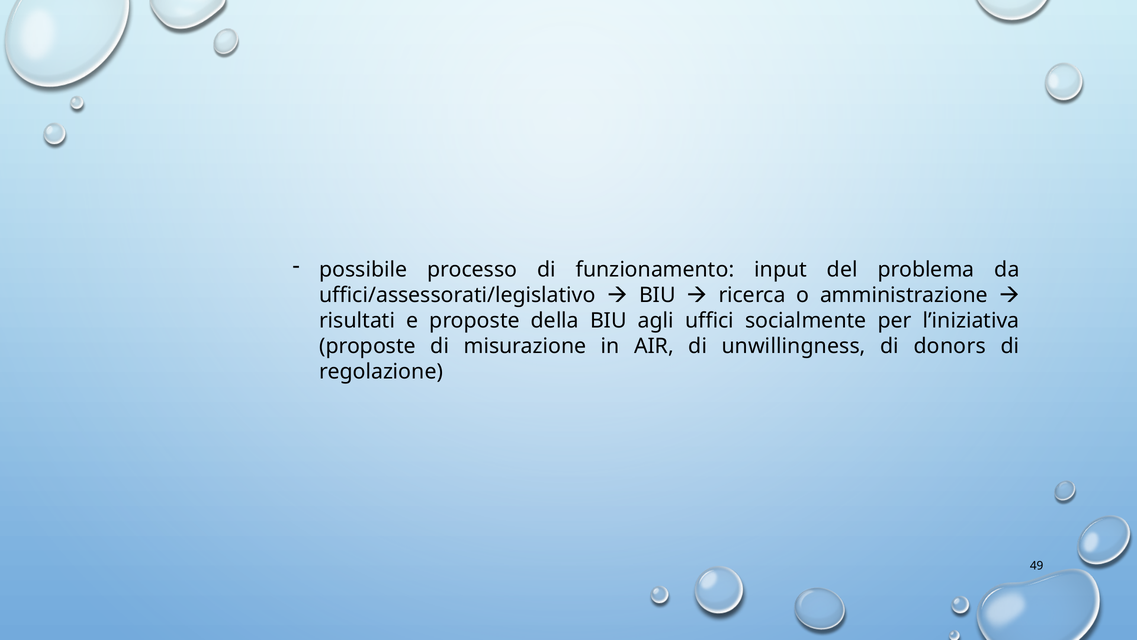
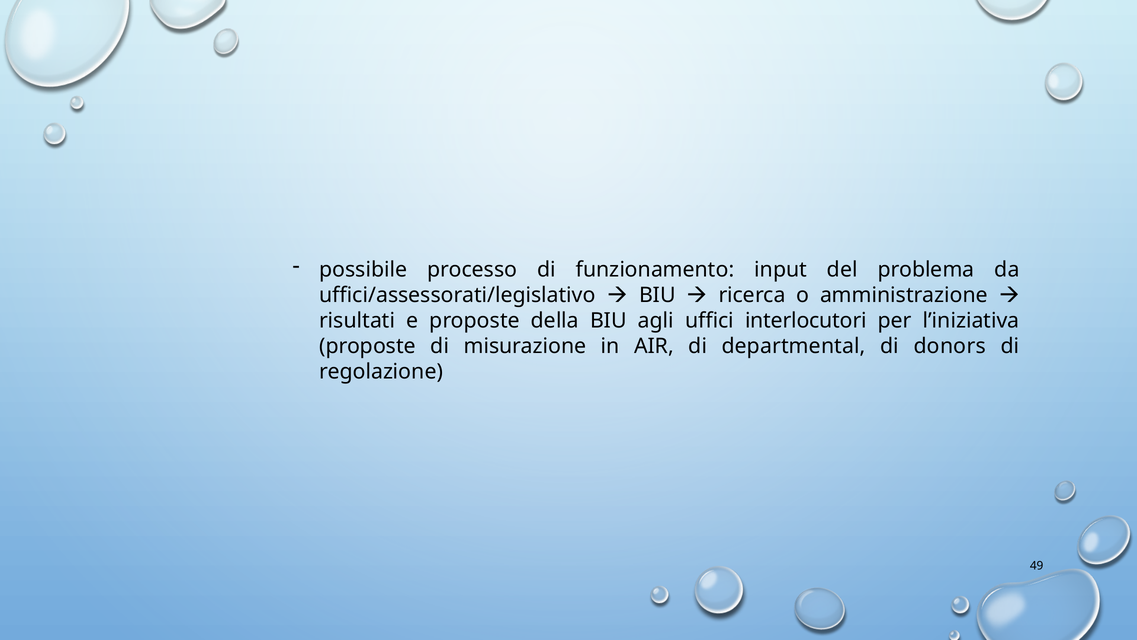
socialmente: socialmente -> interlocutori (806, 320)
unwillingness: unwillingness -> departmental (794, 346)
